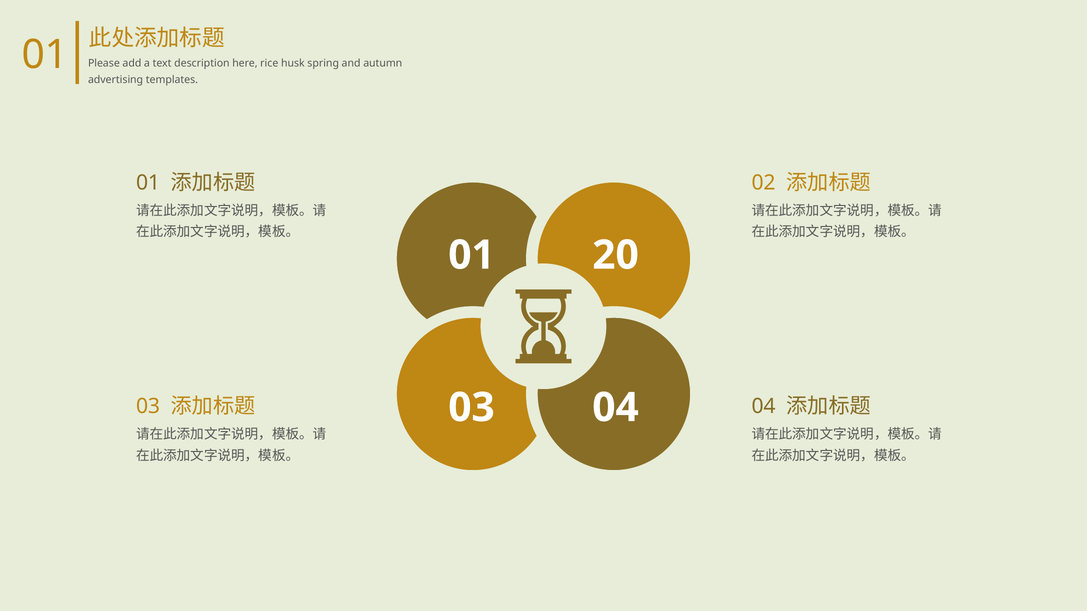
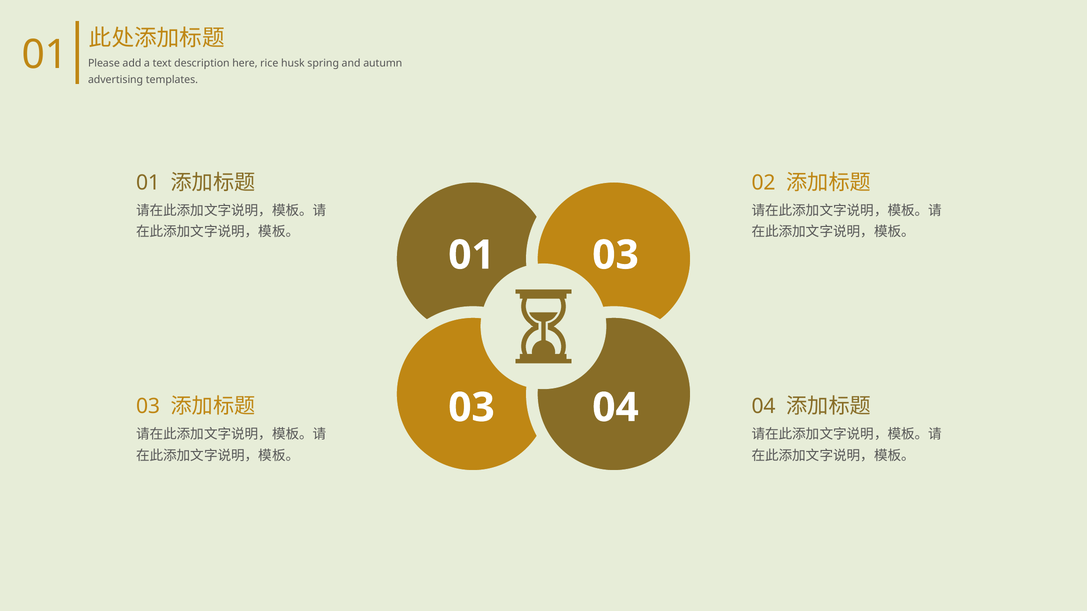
01 20: 20 -> 03 (616, 255)
